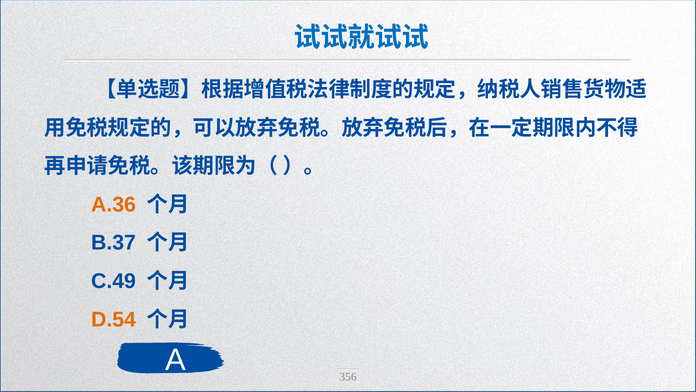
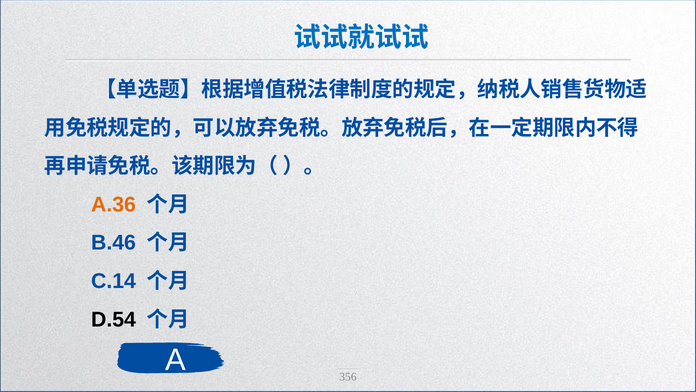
B.37: B.37 -> B.46 (113, 243)
C.49: C.49 -> C.14 (113, 281)
D.54 colour: orange -> black (113, 319)
